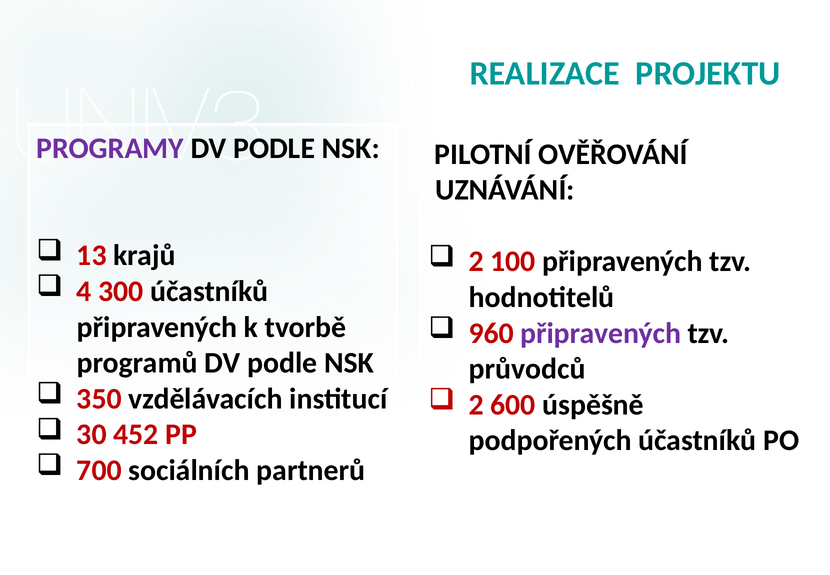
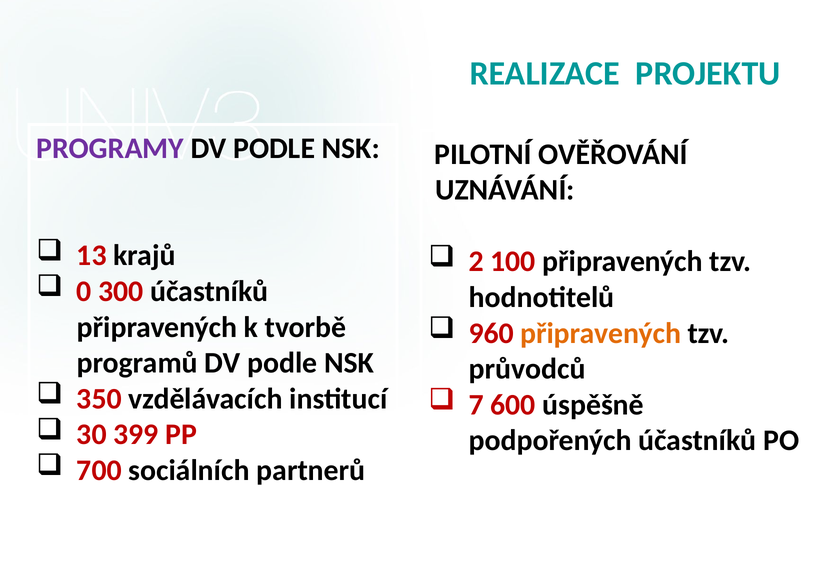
4: 4 -> 0 (84, 291)
připravených colour: purple -> orange (601, 333)
2: 2 -> 7 (476, 405)
452: 452 -> 399 (136, 434)
